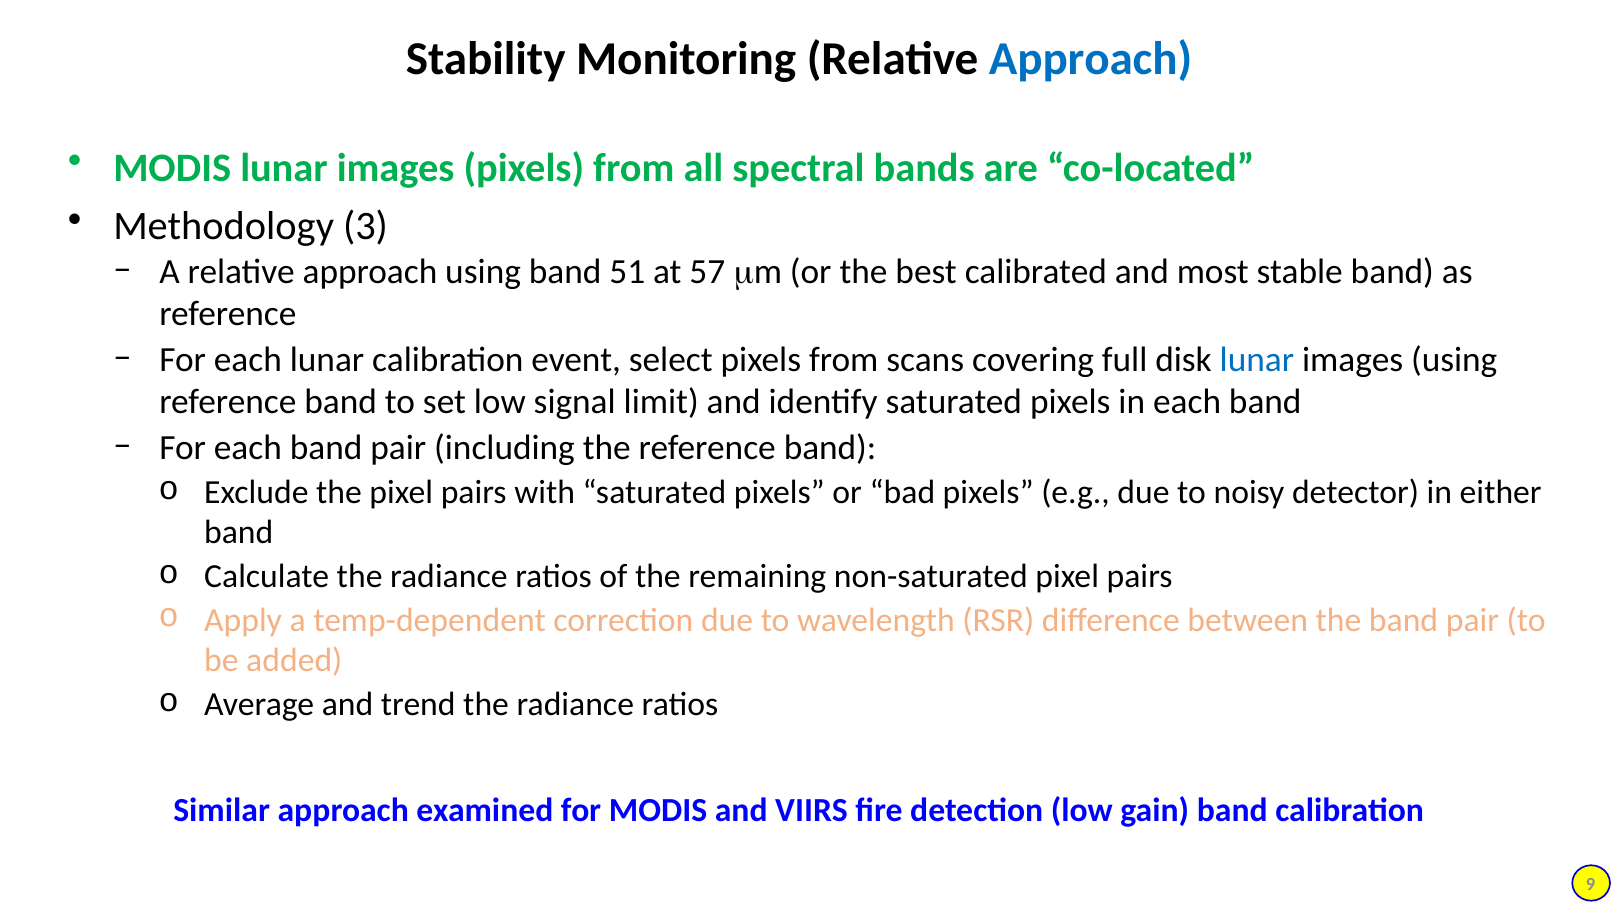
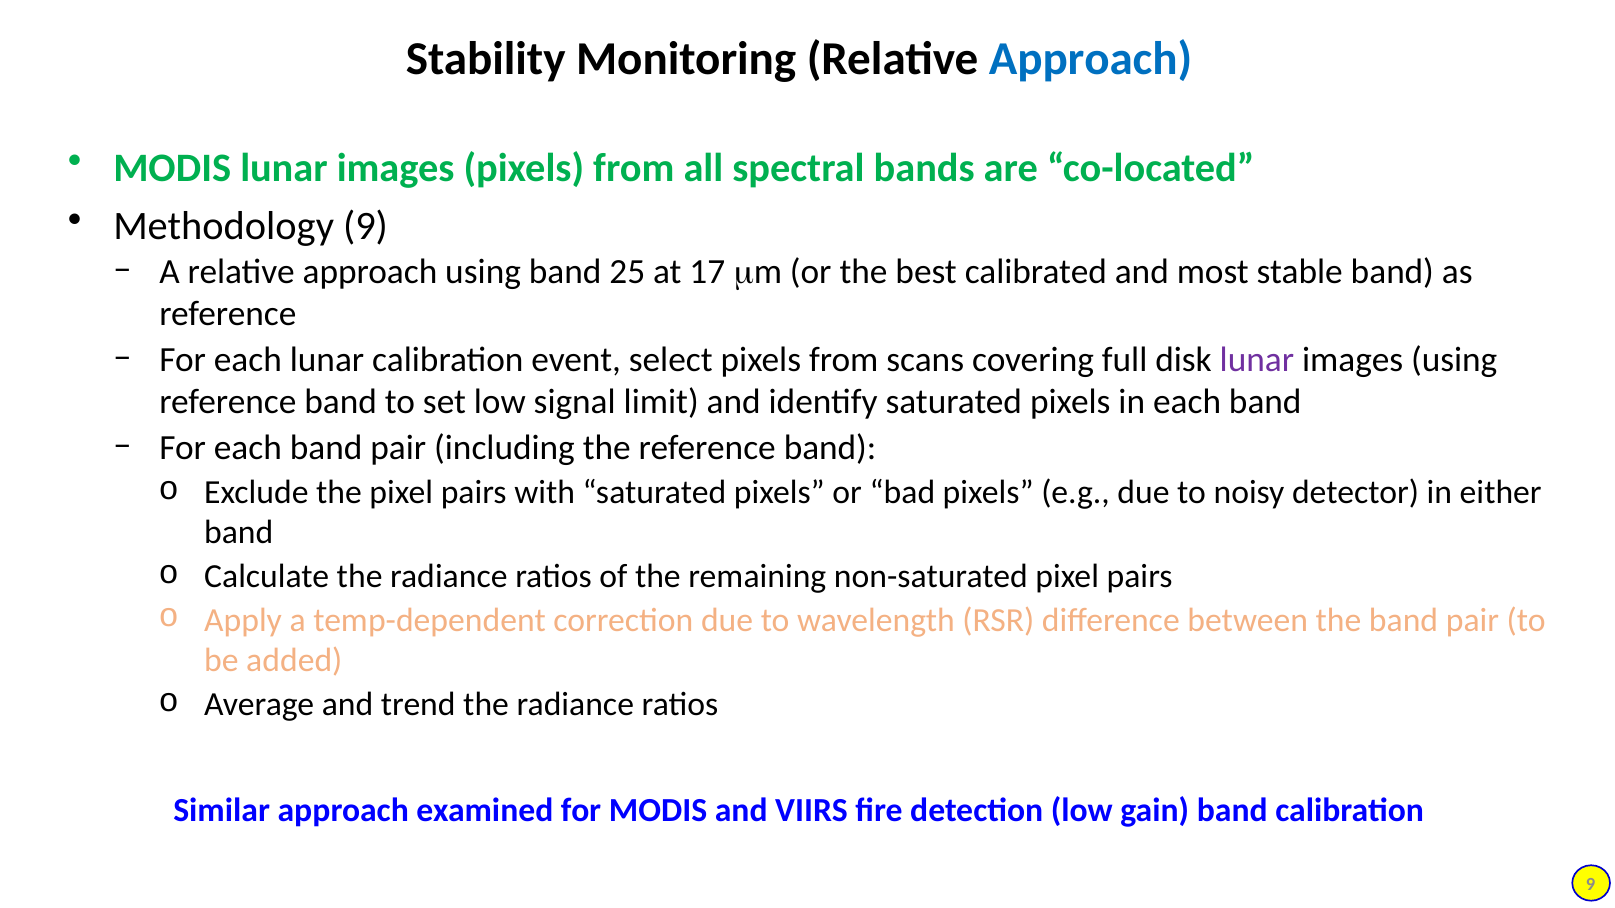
Methodology 3: 3 -> 9 (366, 227)
51: 51 -> 25 (627, 272)
57: 57 -> 17 (707, 272)
lunar colour: blue -> purple (1257, 360)
